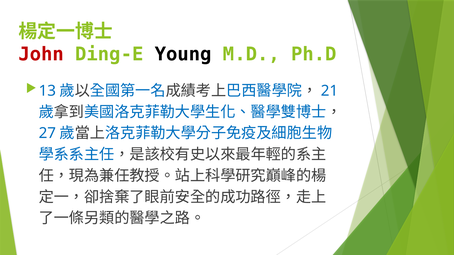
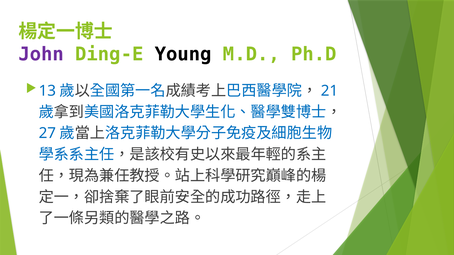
John colour: red -> purple (41, 54)
